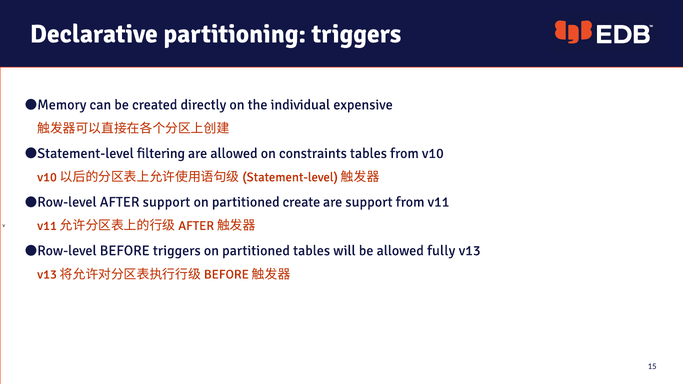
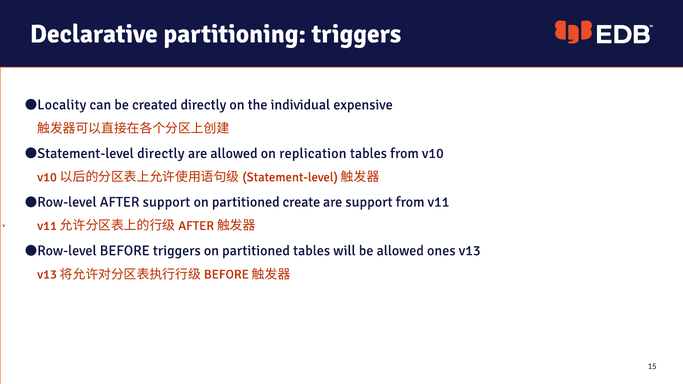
Memory: Memory -> Locality (62, 105)
Statement-level filtering: filtering -> directly (161, 153)
constraints: constraints -> replication (313, 153)
fully: fully -> ones (441, 251)
